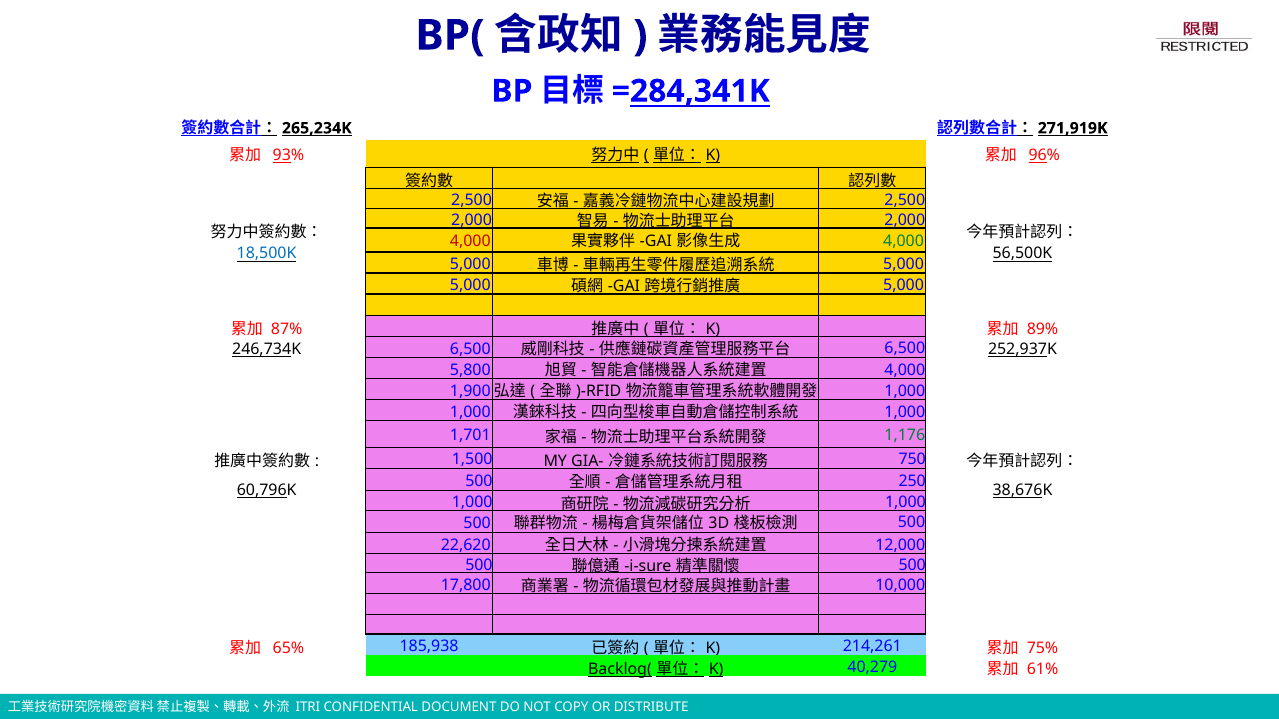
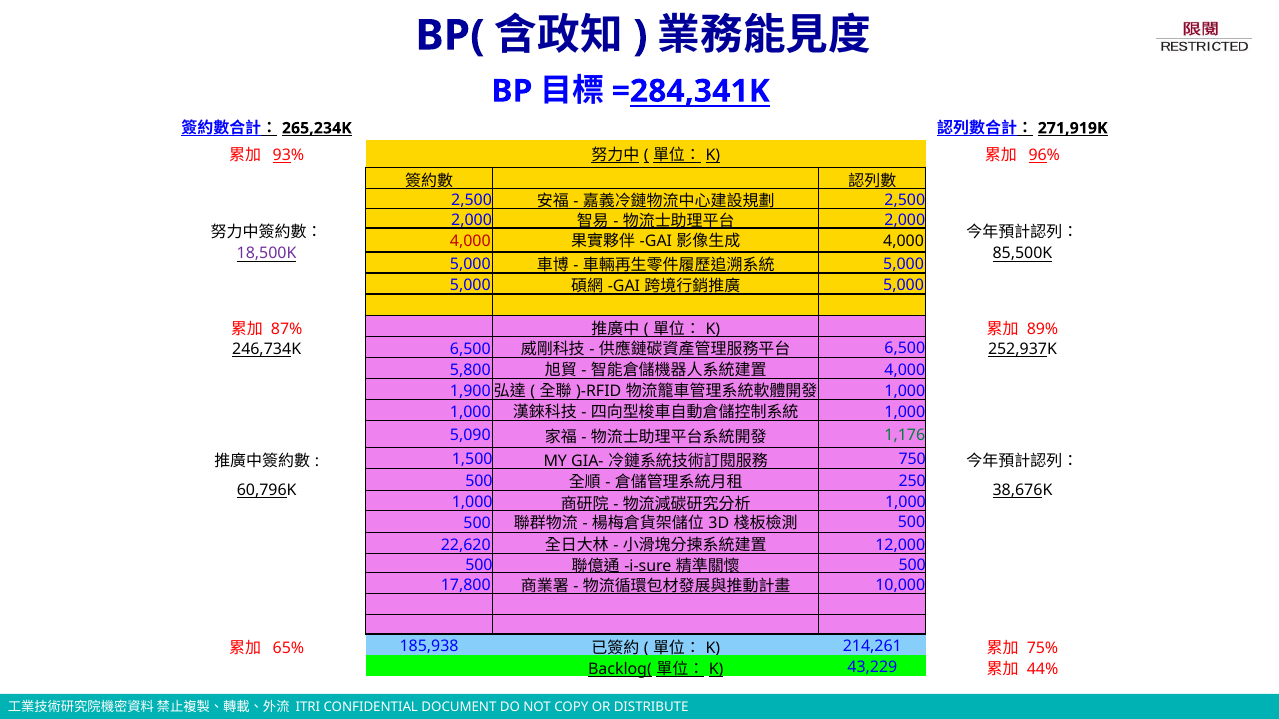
4,000 colour: green -> black (904, 241)
18,500K colour: blue -> purple (267, 254)
56,500K: 56,500K -> 85,500K (1022, 254)
1,701: 1,701 -> 5,090 (470, 435)
40,279: 40,279 -> 43,229 (872, 668)
61%: 61% -> 44% (1043, 670)
